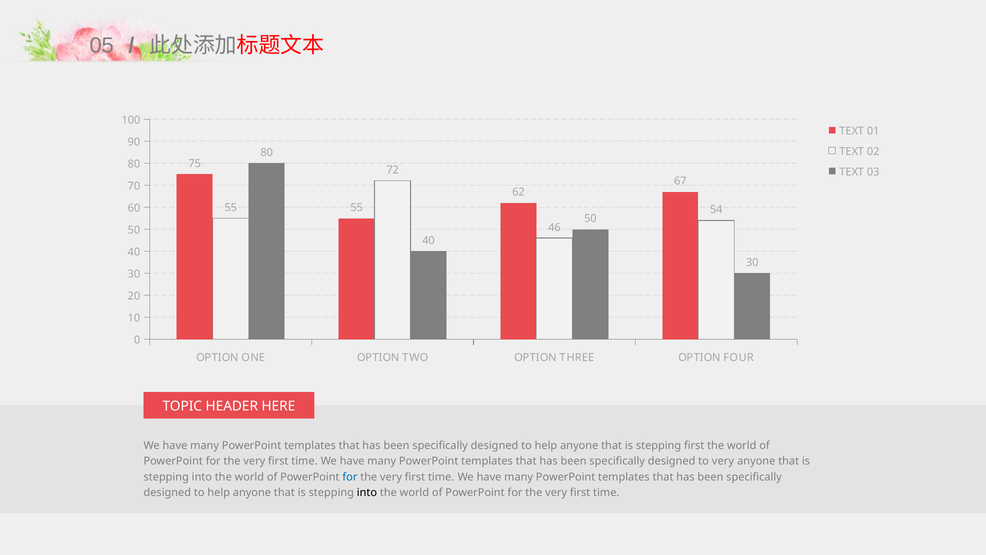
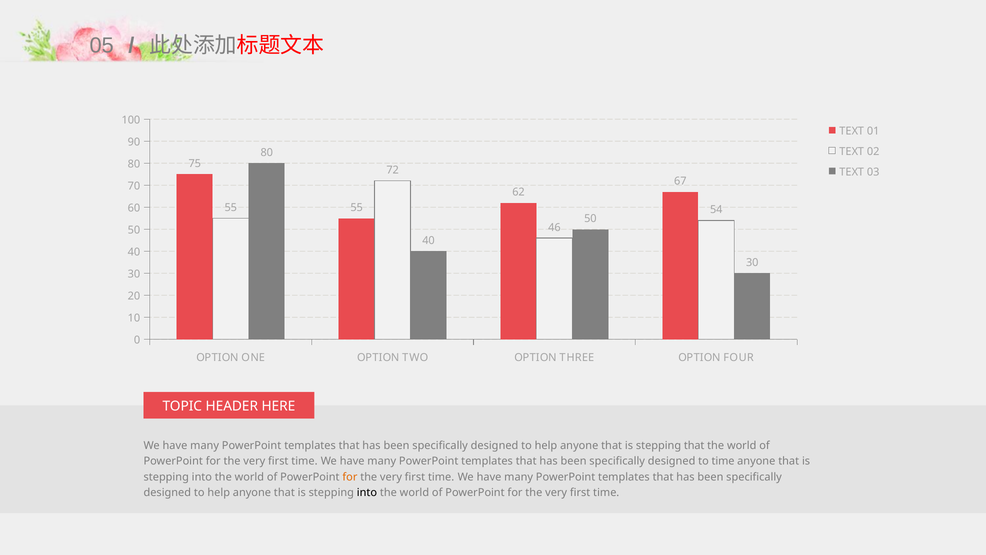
stepping first: first -> that (694, 445)
to very: very -> time (723, 461)
for colour: blue -> orange (350, 477)
